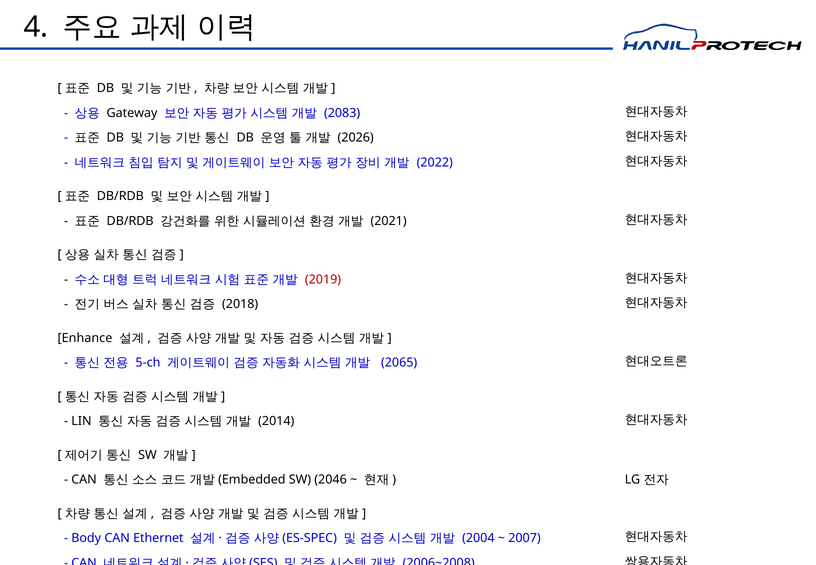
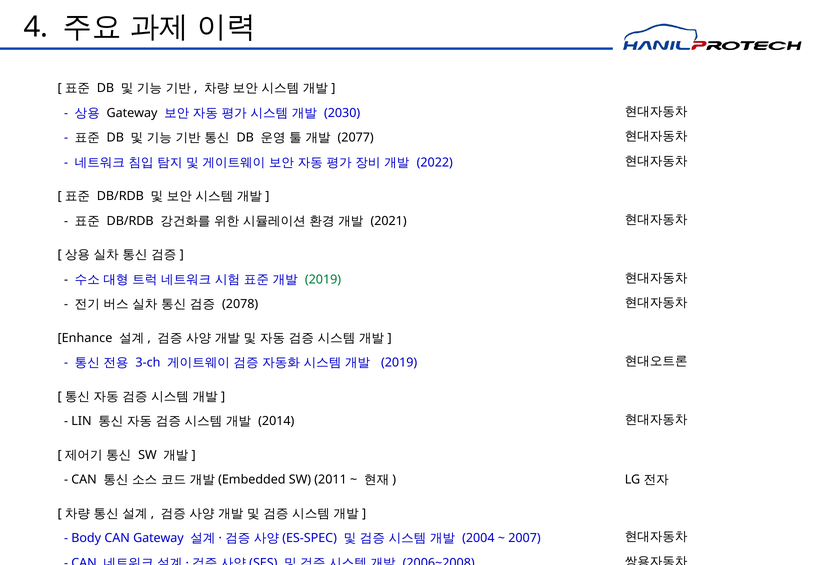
2083: 2083 -> 2030 (342, 113)
2026: 2026 -> 2077 (356, 138)
2019 colour: red -> green (323, 279)
2018: 2018 -> 2078 (240, 304)
5-ch: 5-ch -> 3-ch (148, 363)
2065: 2065 -> 2019 (399, 363)
2046: 2046 -> 2011 (331, 480)
CAN Ethernet: Ethernet -> Gateway (158, 538)
